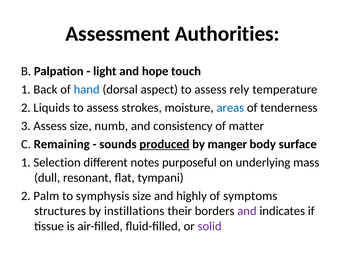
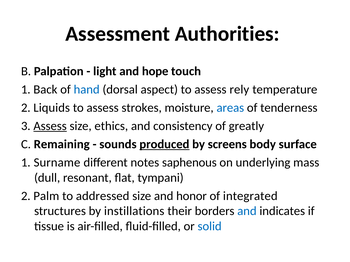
Assess underline: none -> present (50, 126)
numb: numb -> ethics (111, 126)
matter: matter -> greatly (246, 126)
manger: manger -> screens (227, 145)
Selection: Selection -> Surname (57, 163)
purposeful: purposeful -> saphenous (189, 163)
symphysis: symphysis -> addressed (103, 196)
highly: highly -> honor (192, 196)
symptoms: symptoms -> integrated (250, 196)
and colour: purple -> blue (247, 211)
solid colour: purple -> blue (210, 227)
